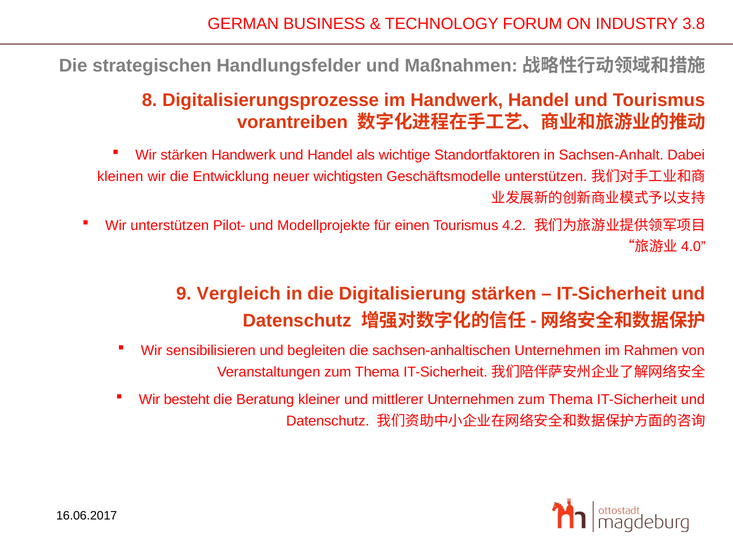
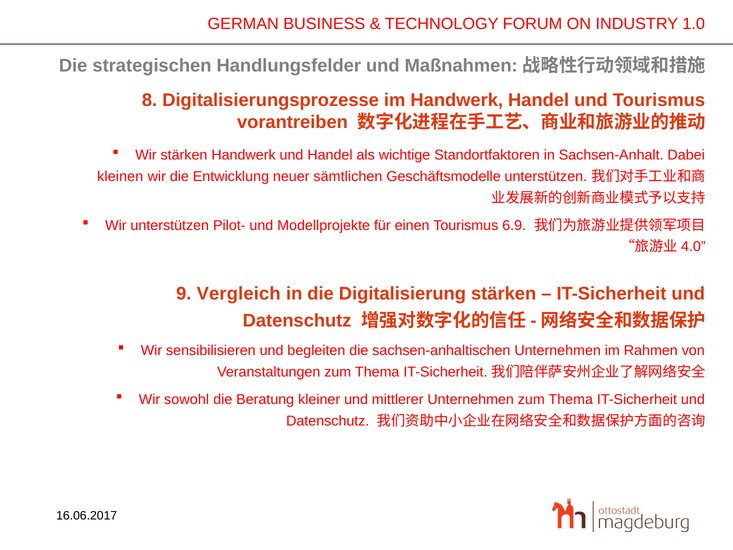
3.8: 3.8 -> 1.0 (694, 24)
wichtigsten: wichtigsten -> sämtlichen (348, 176)
4.2: 4.2 -> 6.9 (514, 225)
besteht: besteht -> sowohl (187, 399)
